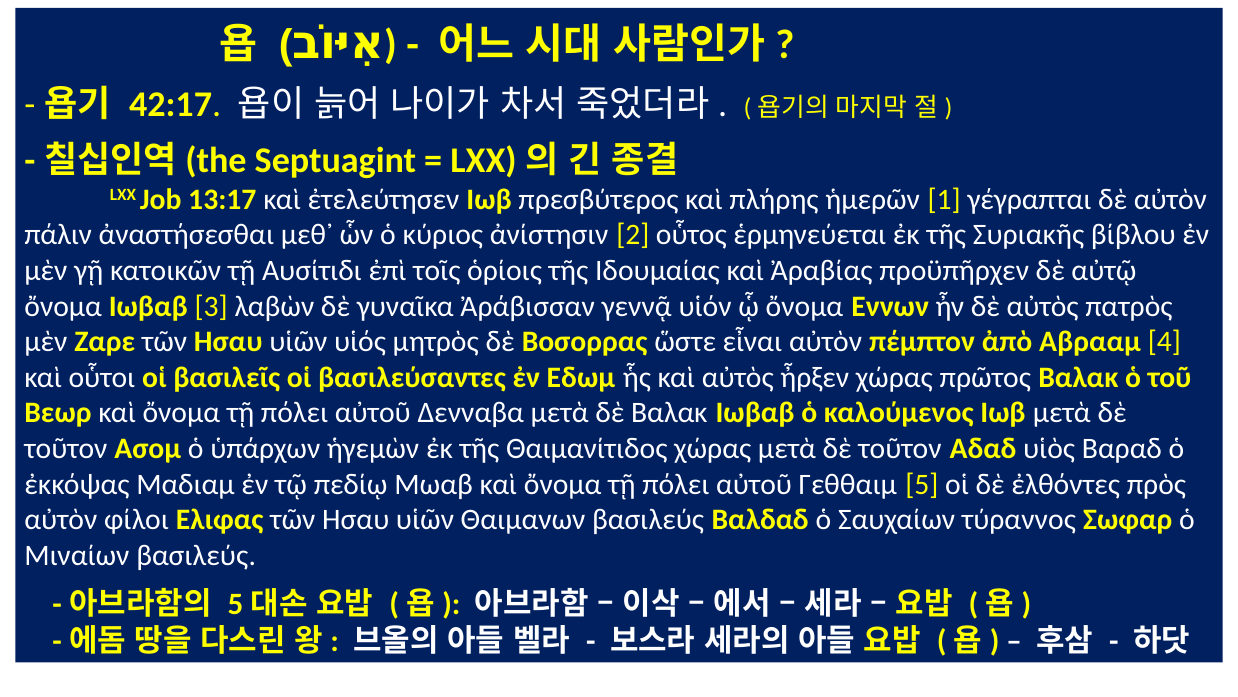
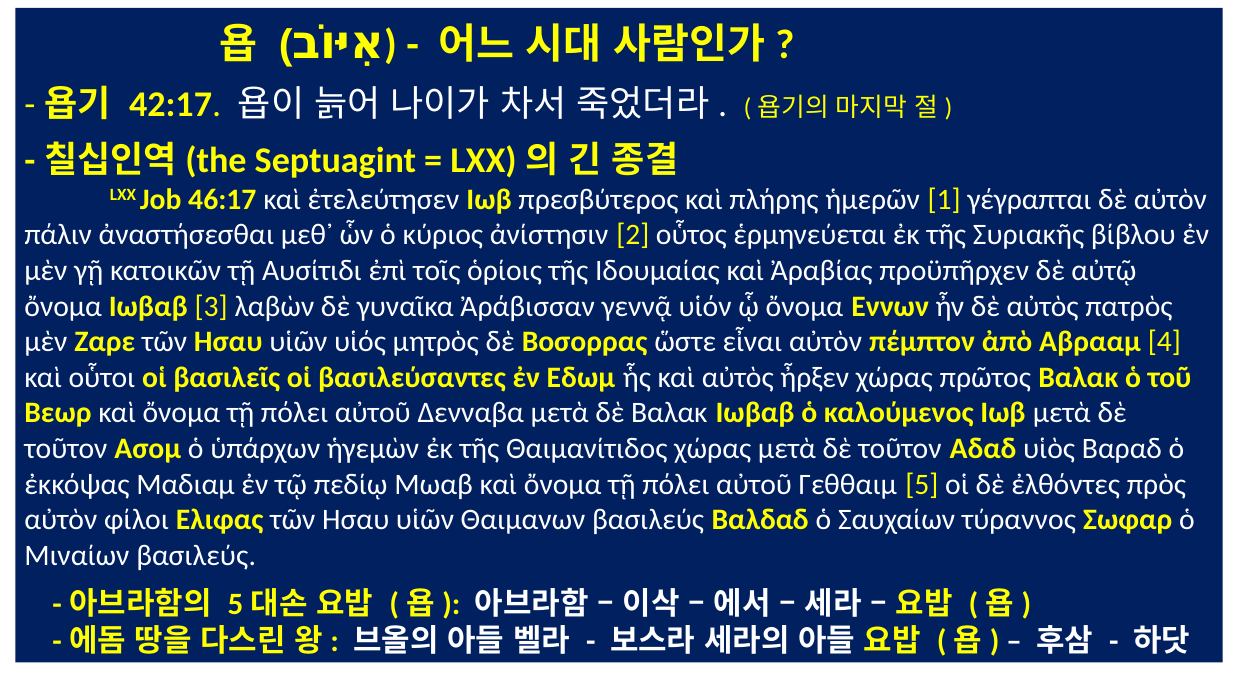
13:17: 13:17 -> 46:17 (222, 199)
